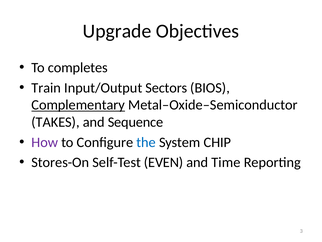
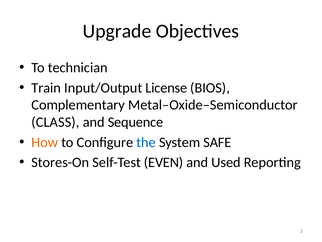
completes: completes -> technician (78, 68)
Sectors: Sectors -> License (166, 88)
Complementary underline: present -> none (78, 105)
TAKES: TAKES -> CLASS (55, 122)
How colour: purple -> orange (45, 142)
CHIP: CHIP -> SAFE (217, 142)
Time: Time -> Used (226, 162)
